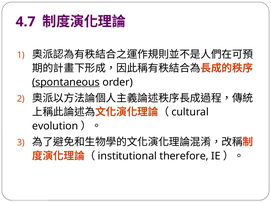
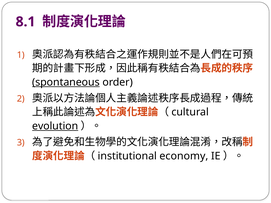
4.7: 4.7 -> 8.1 (26, 22)
evolution underline: none -> present (55, 126)
therefore: therefore -> economy (184, 156)
